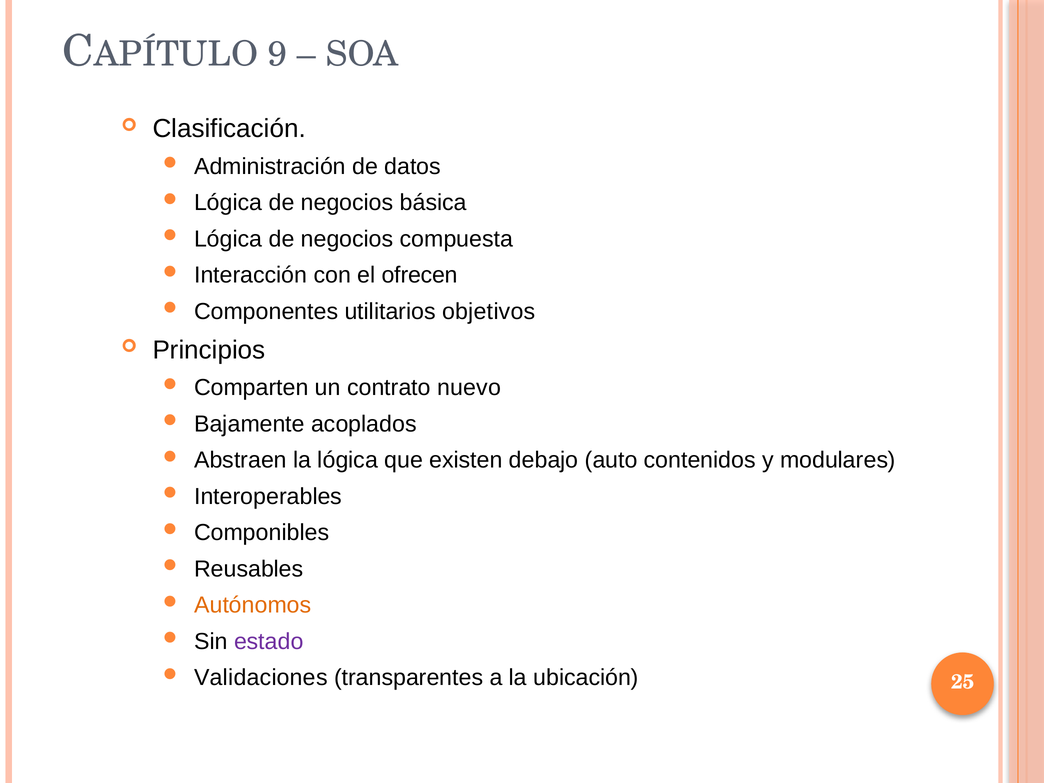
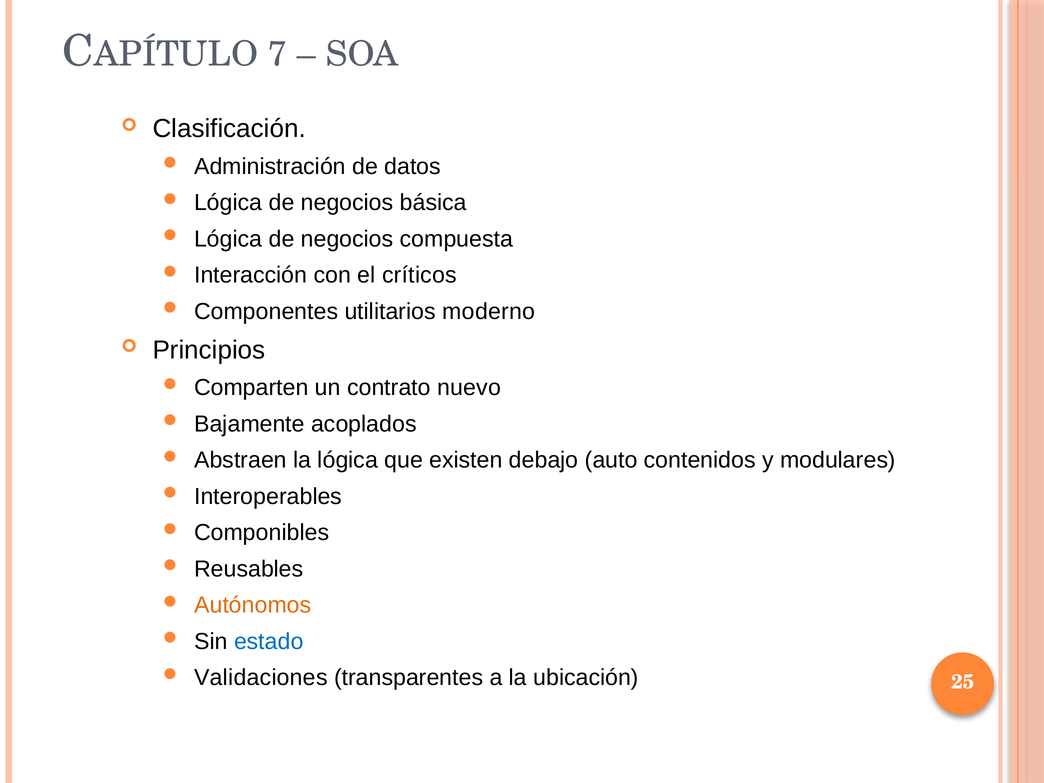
9: 9 -> 7 (277, 54)
ofrecen: ofrecen -> críticos (420, 275)
objetivos: objetivos -> moderno (489, 311)
estado colour: purple -> blue (269, 642)
